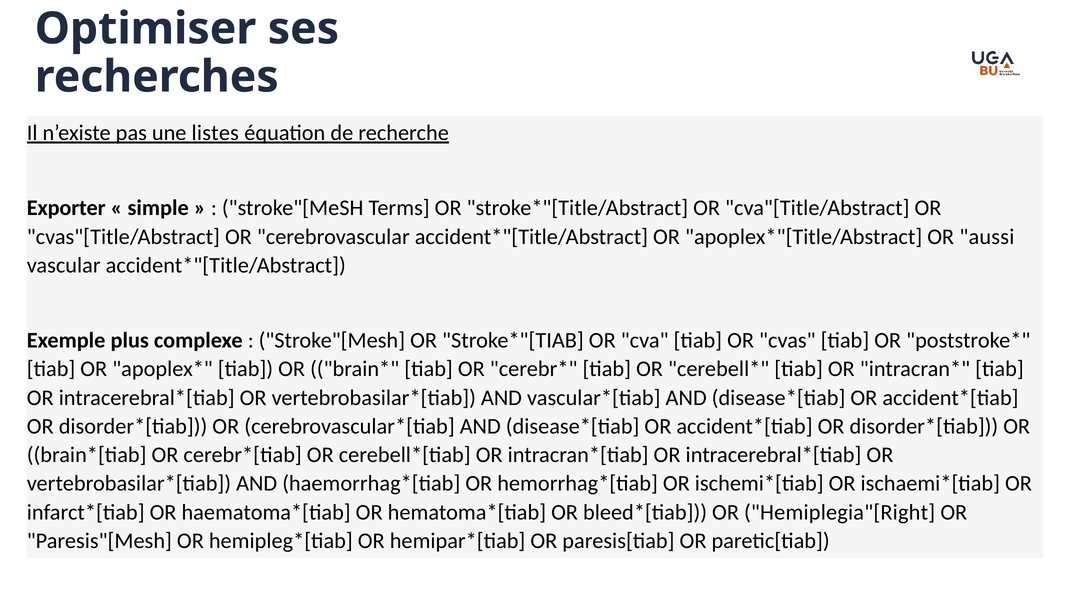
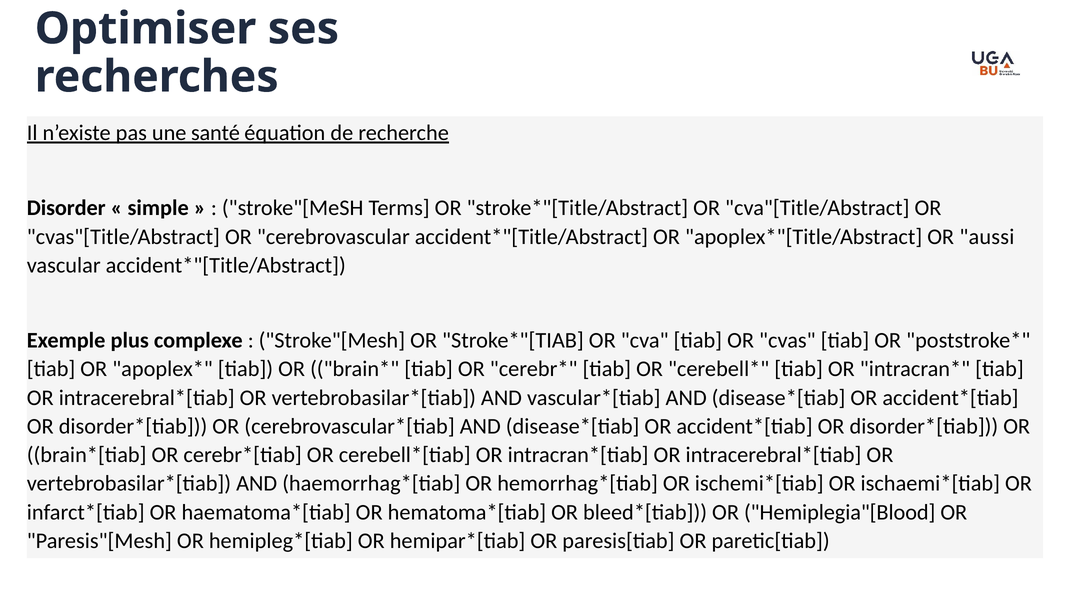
listes: listes -> santé (215, 133)
Exporter: Exporter -> Disorder (66, 208)
Hemiplegia"[Right: Hemiplegia"[Right -> Hemiplegia"[Blood (840, 512)
